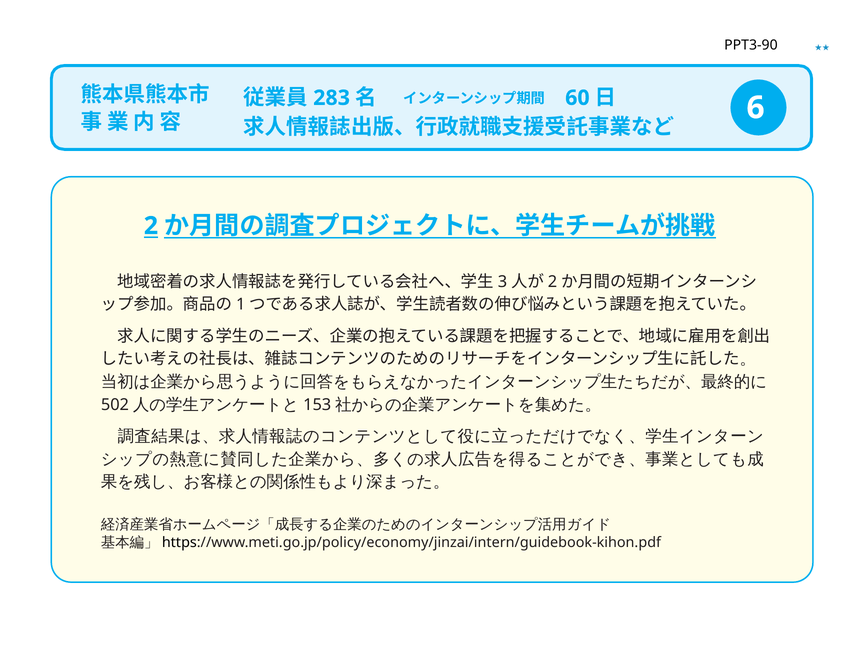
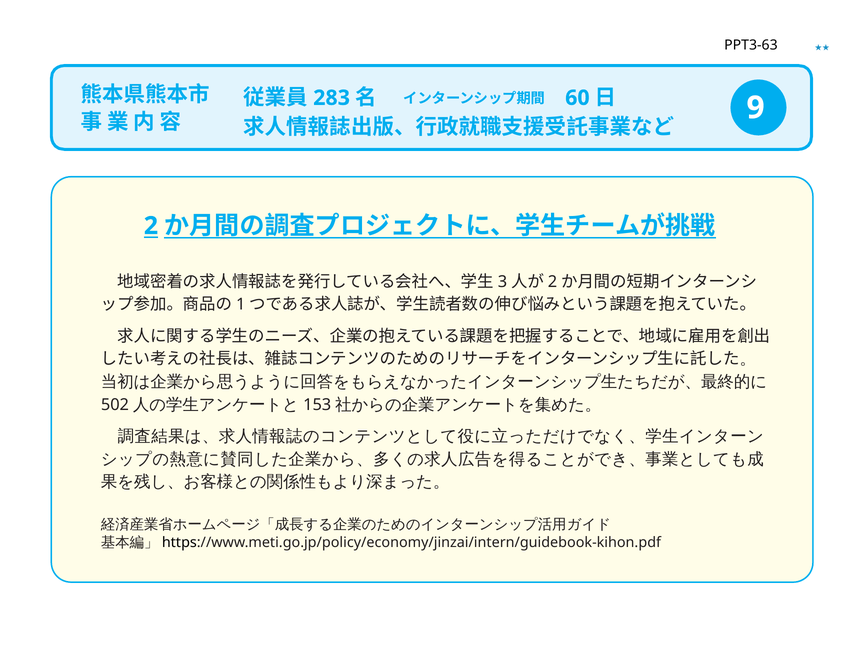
PPT3-90: PPT3-90 -> PPT3-63 (751, 45)
6: 6 -> 9 (756, 108)
